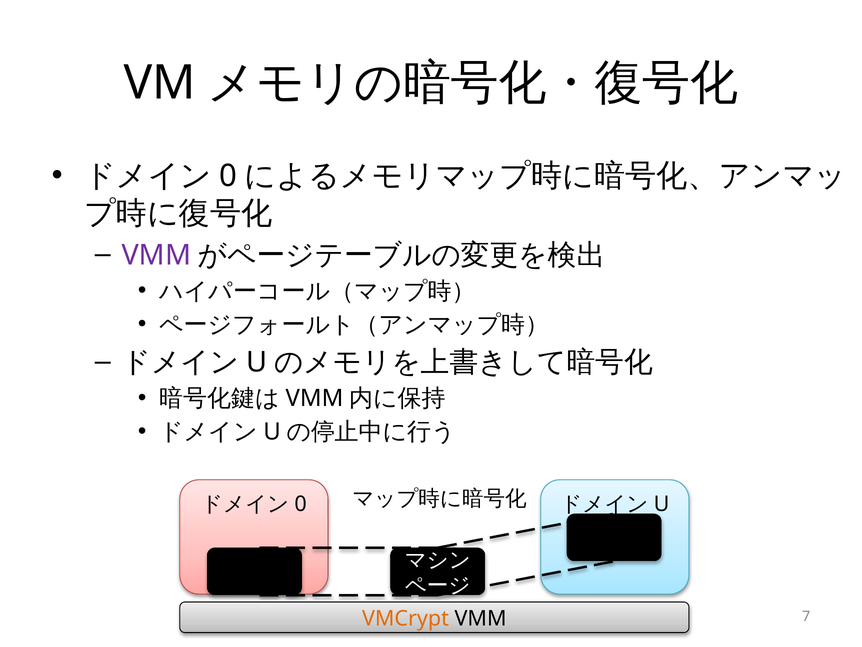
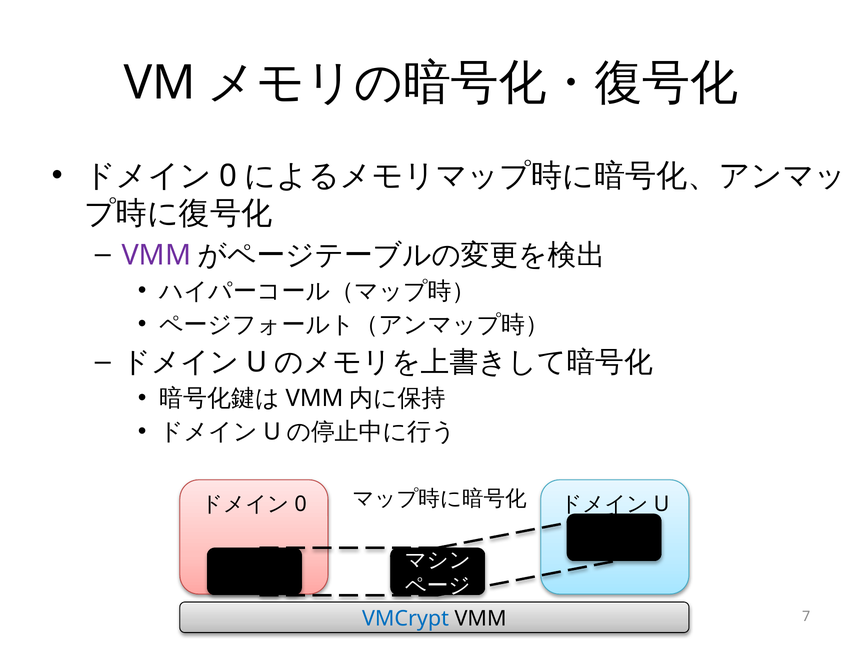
VMCrypt colour: orange -> blue (406, 618)
